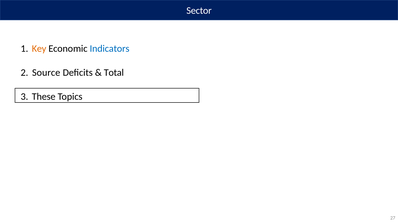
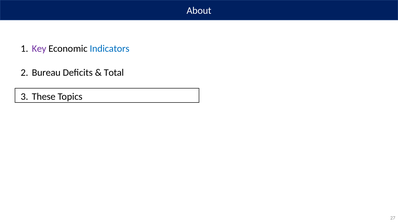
Sector: Sector -> About (199, 11)
Key colour: orange -> purple (39, 49)
Source: Source -> Bureau (46, 73)
